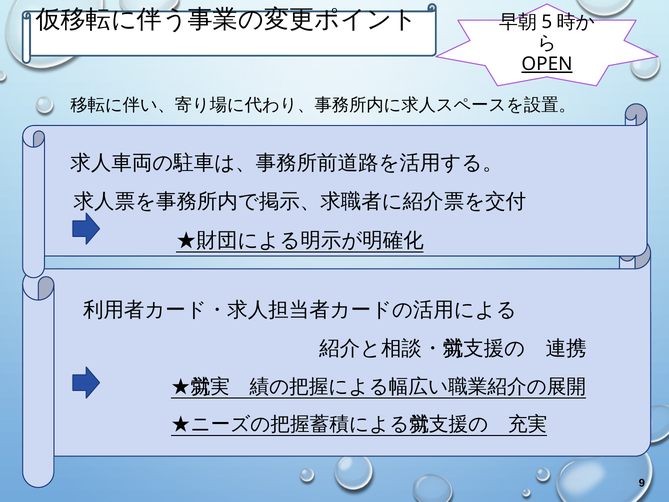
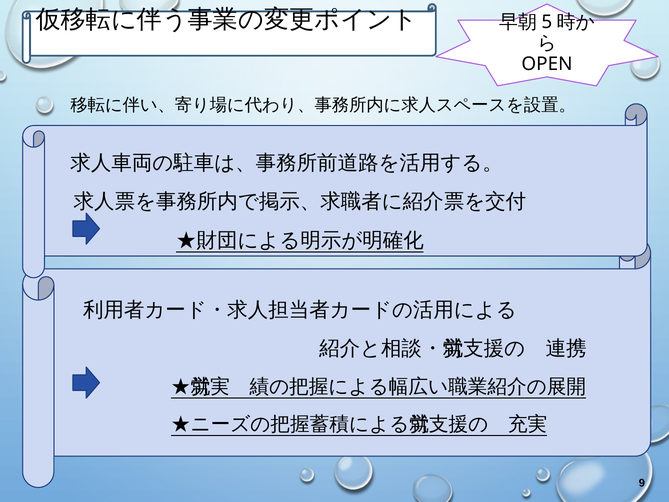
OPEN underline: present -> none (547, 64)
